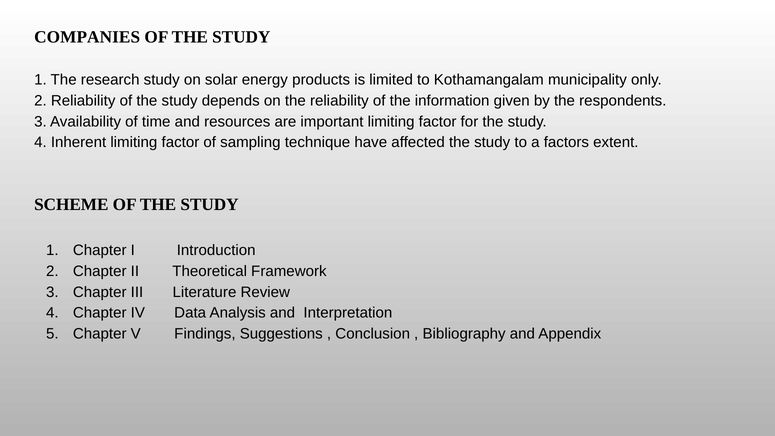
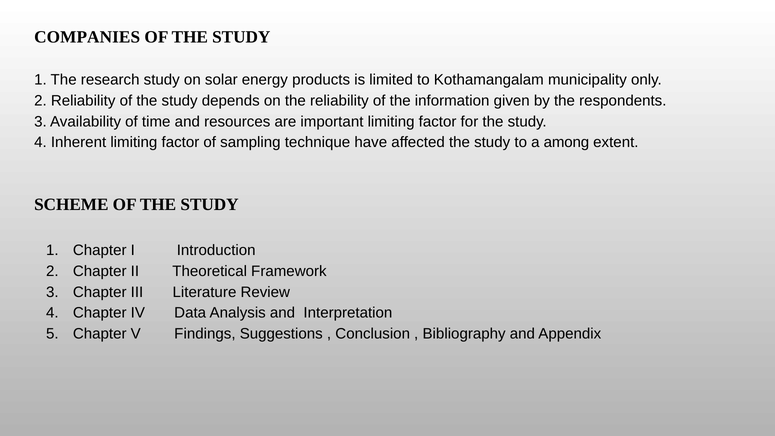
factors: factors -> among (566, 142)
